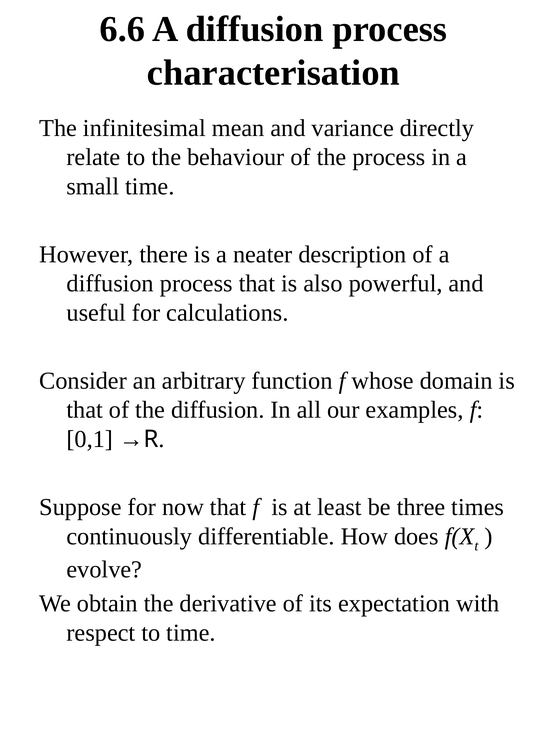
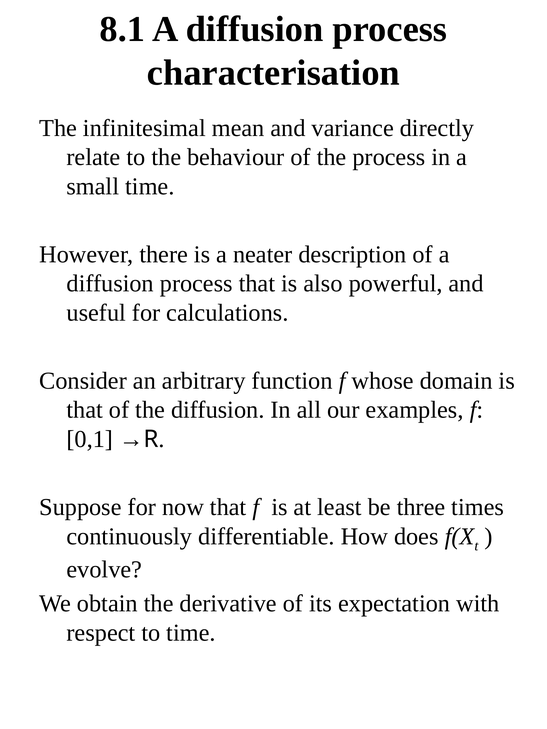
6.6: 6.6 -> 8.1 (122, 29)
